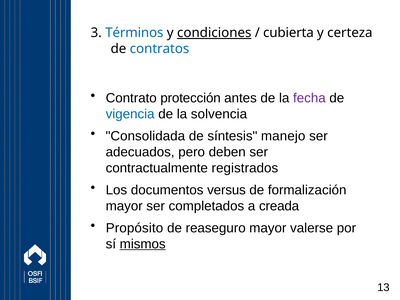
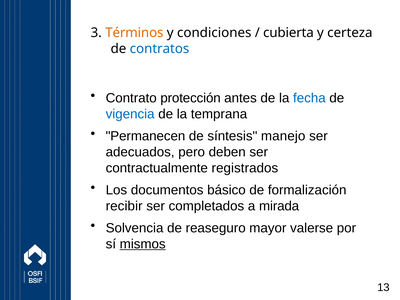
Términos colour: blue -> orange (134, 33)
condiciones underline: present -> none (214, 33)
fecha colour: purple -> blue (309, 98)
solvencia: solvencia -> temprana (219, 114)
Consolidada: Consolidada -> Permanecen (145, 136)
versus: versus -> básico (226, 190)
mayor: mayor -> recibir (124, 206)
creada: creada -> mirada (279, 206)
Propósito: Propósito -> Solvencia (135, 228)
